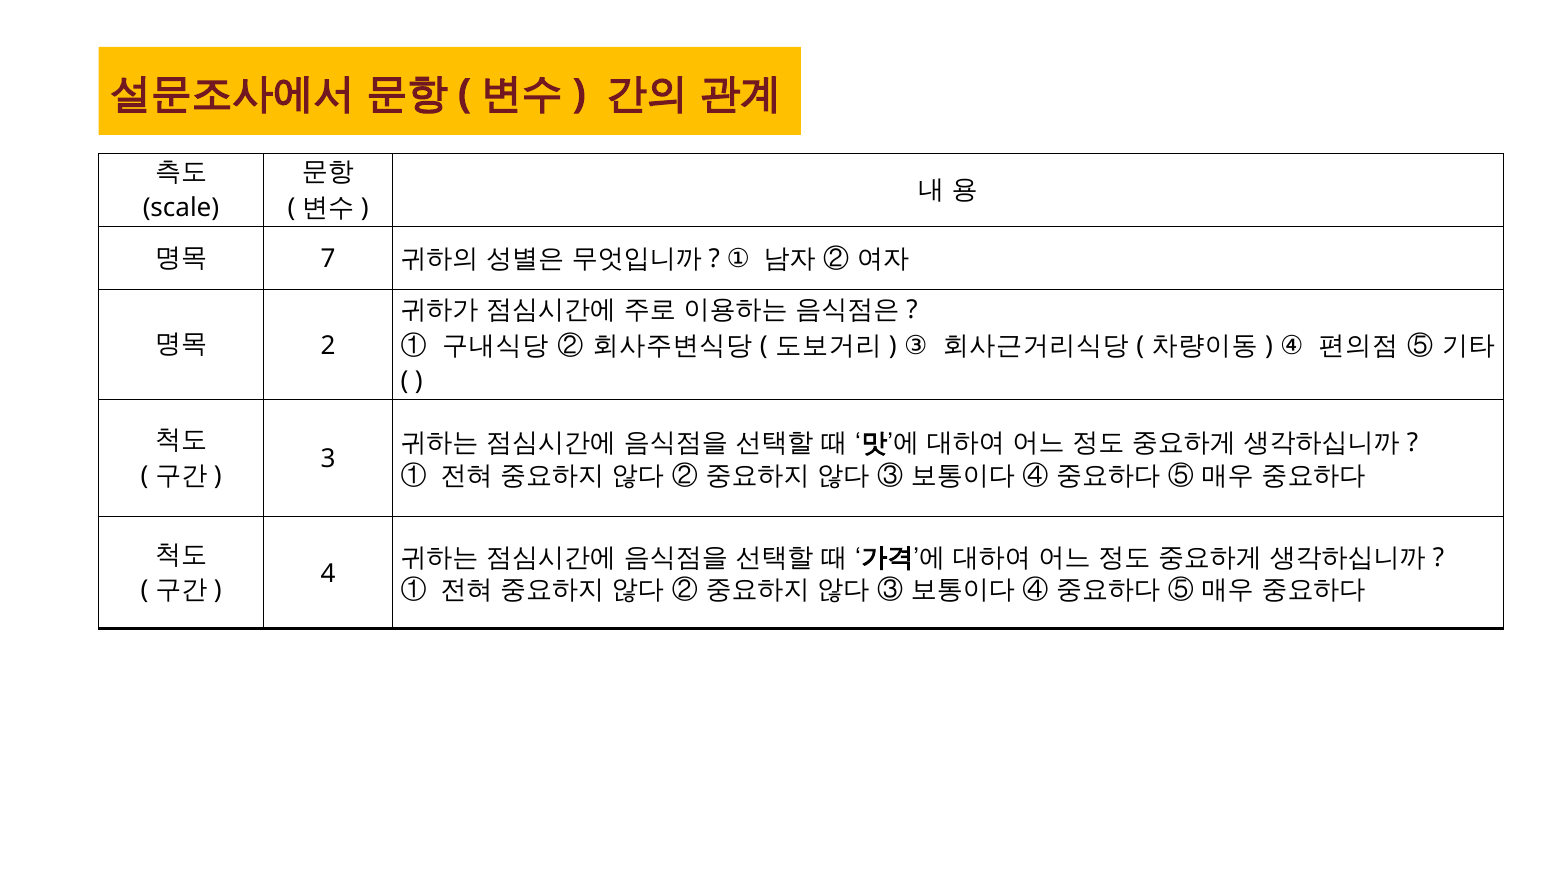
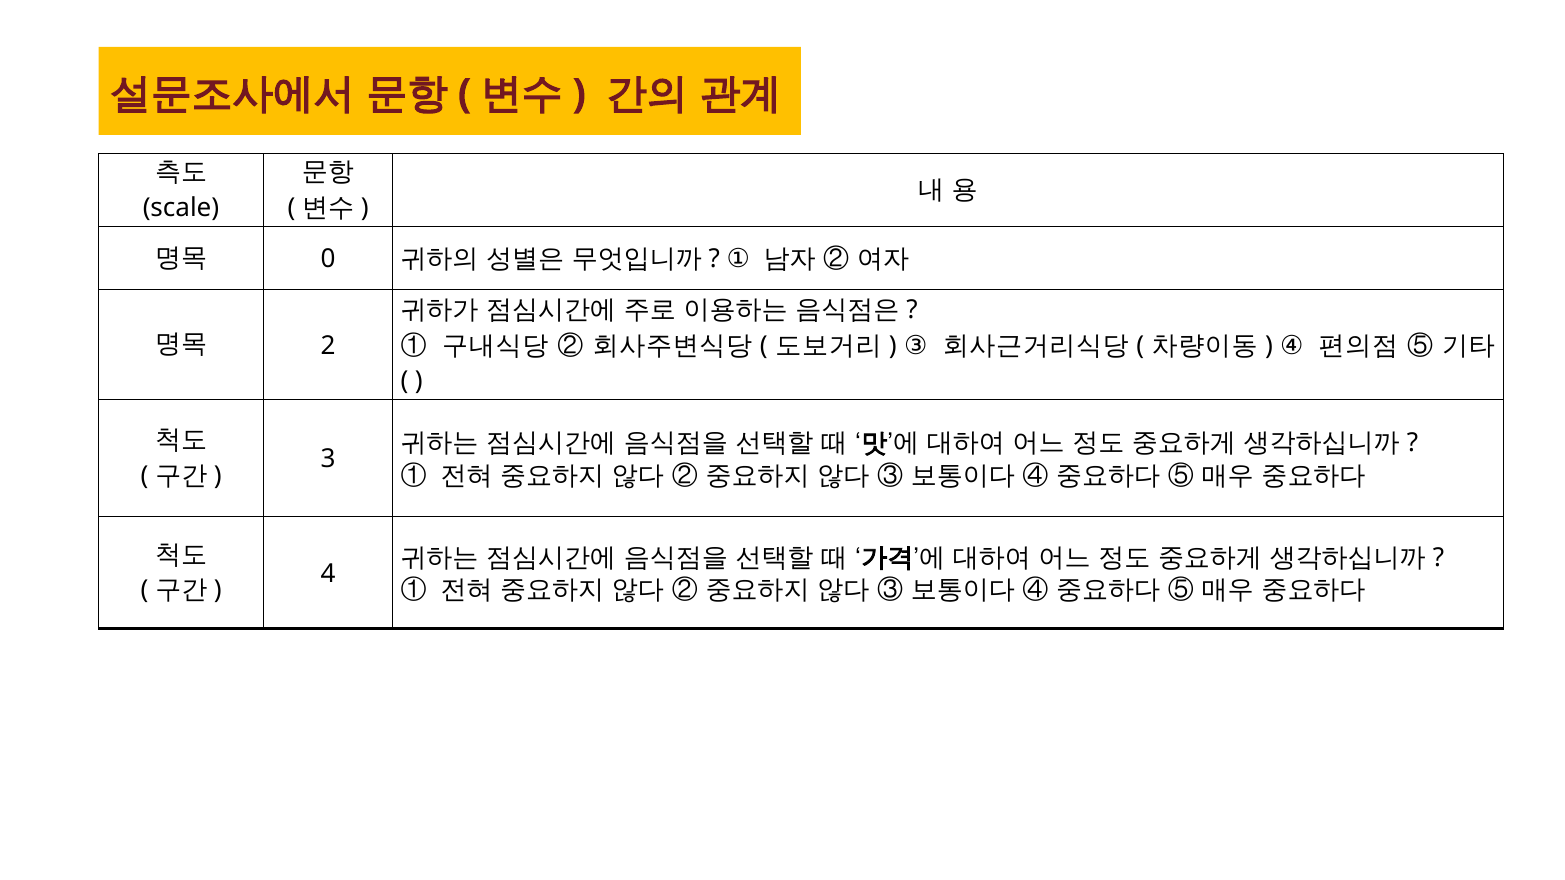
7: 7 -> 0 (328, 259)
